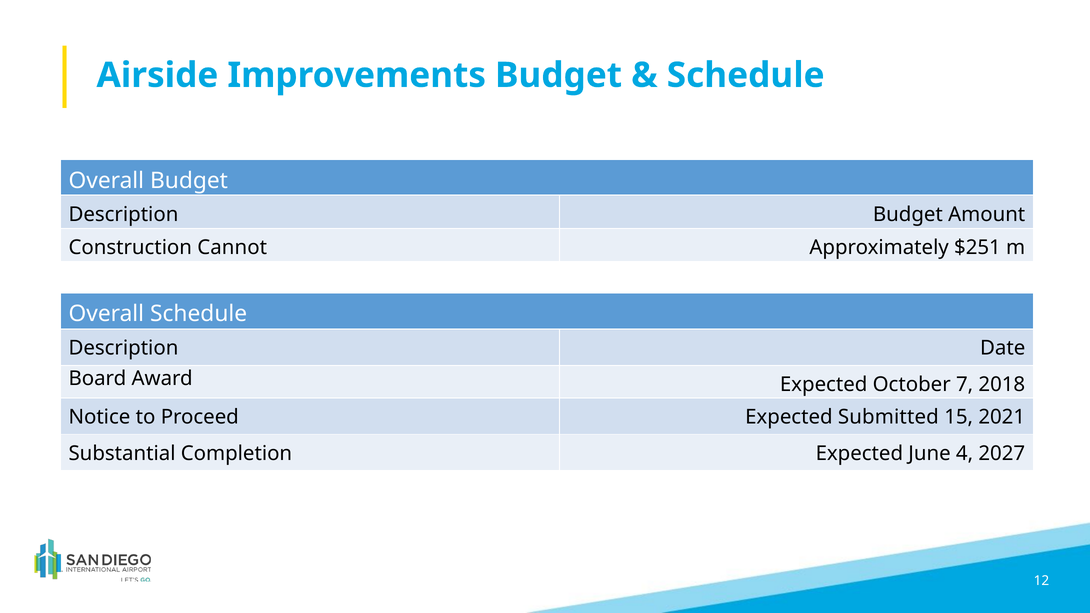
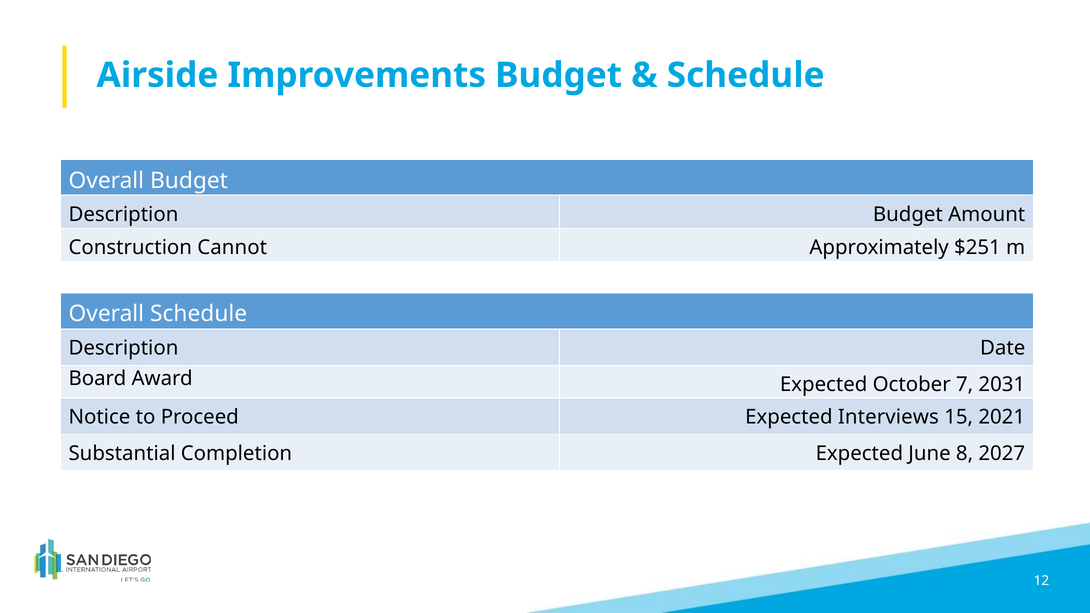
2018: 2018 -> 2031 (1002, 385)
Submitted: Submitted -> Interviews (888, 417)
4: 4 -> 8 (965, 453)
